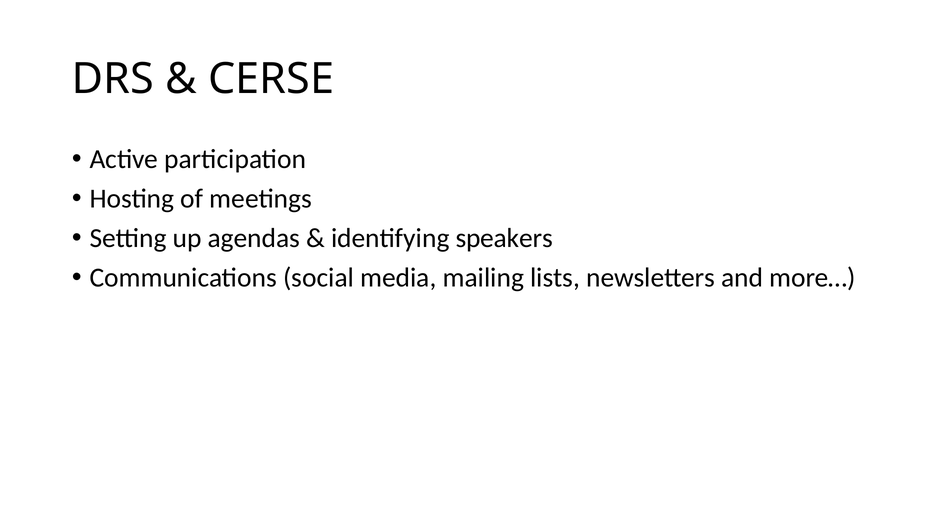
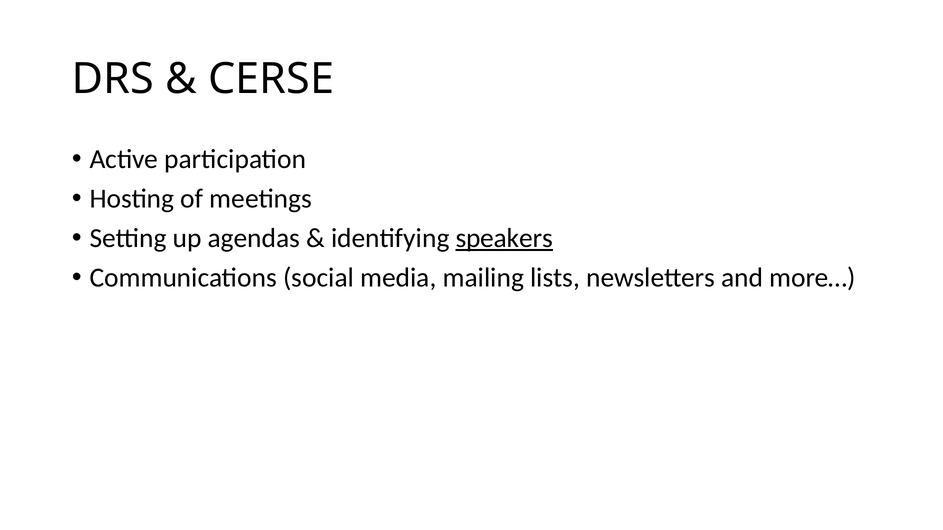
speakers underline: none -> present (504, 238)
